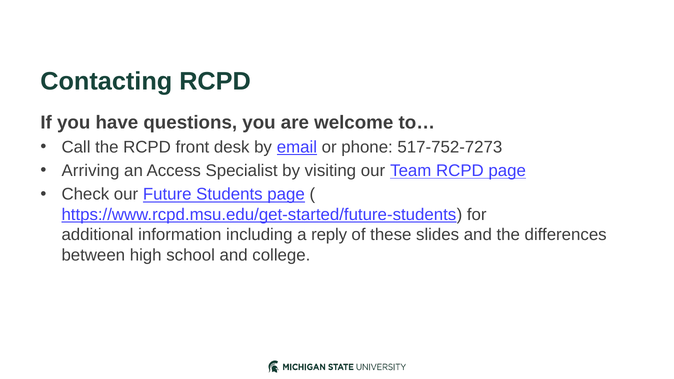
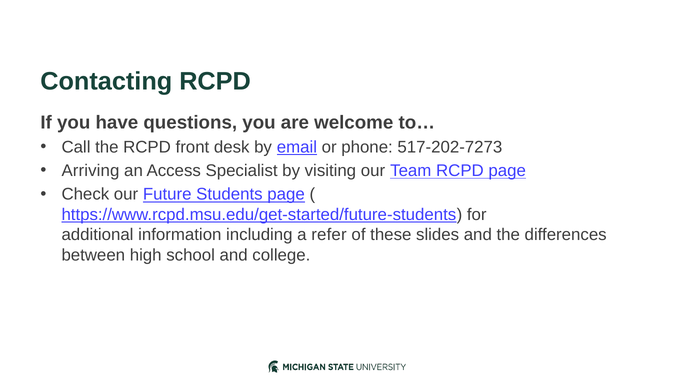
517-752-7273: 517-752-7273 -> 517-202-7273 (450, 147)
reply: reply -> refer (329, 235)
